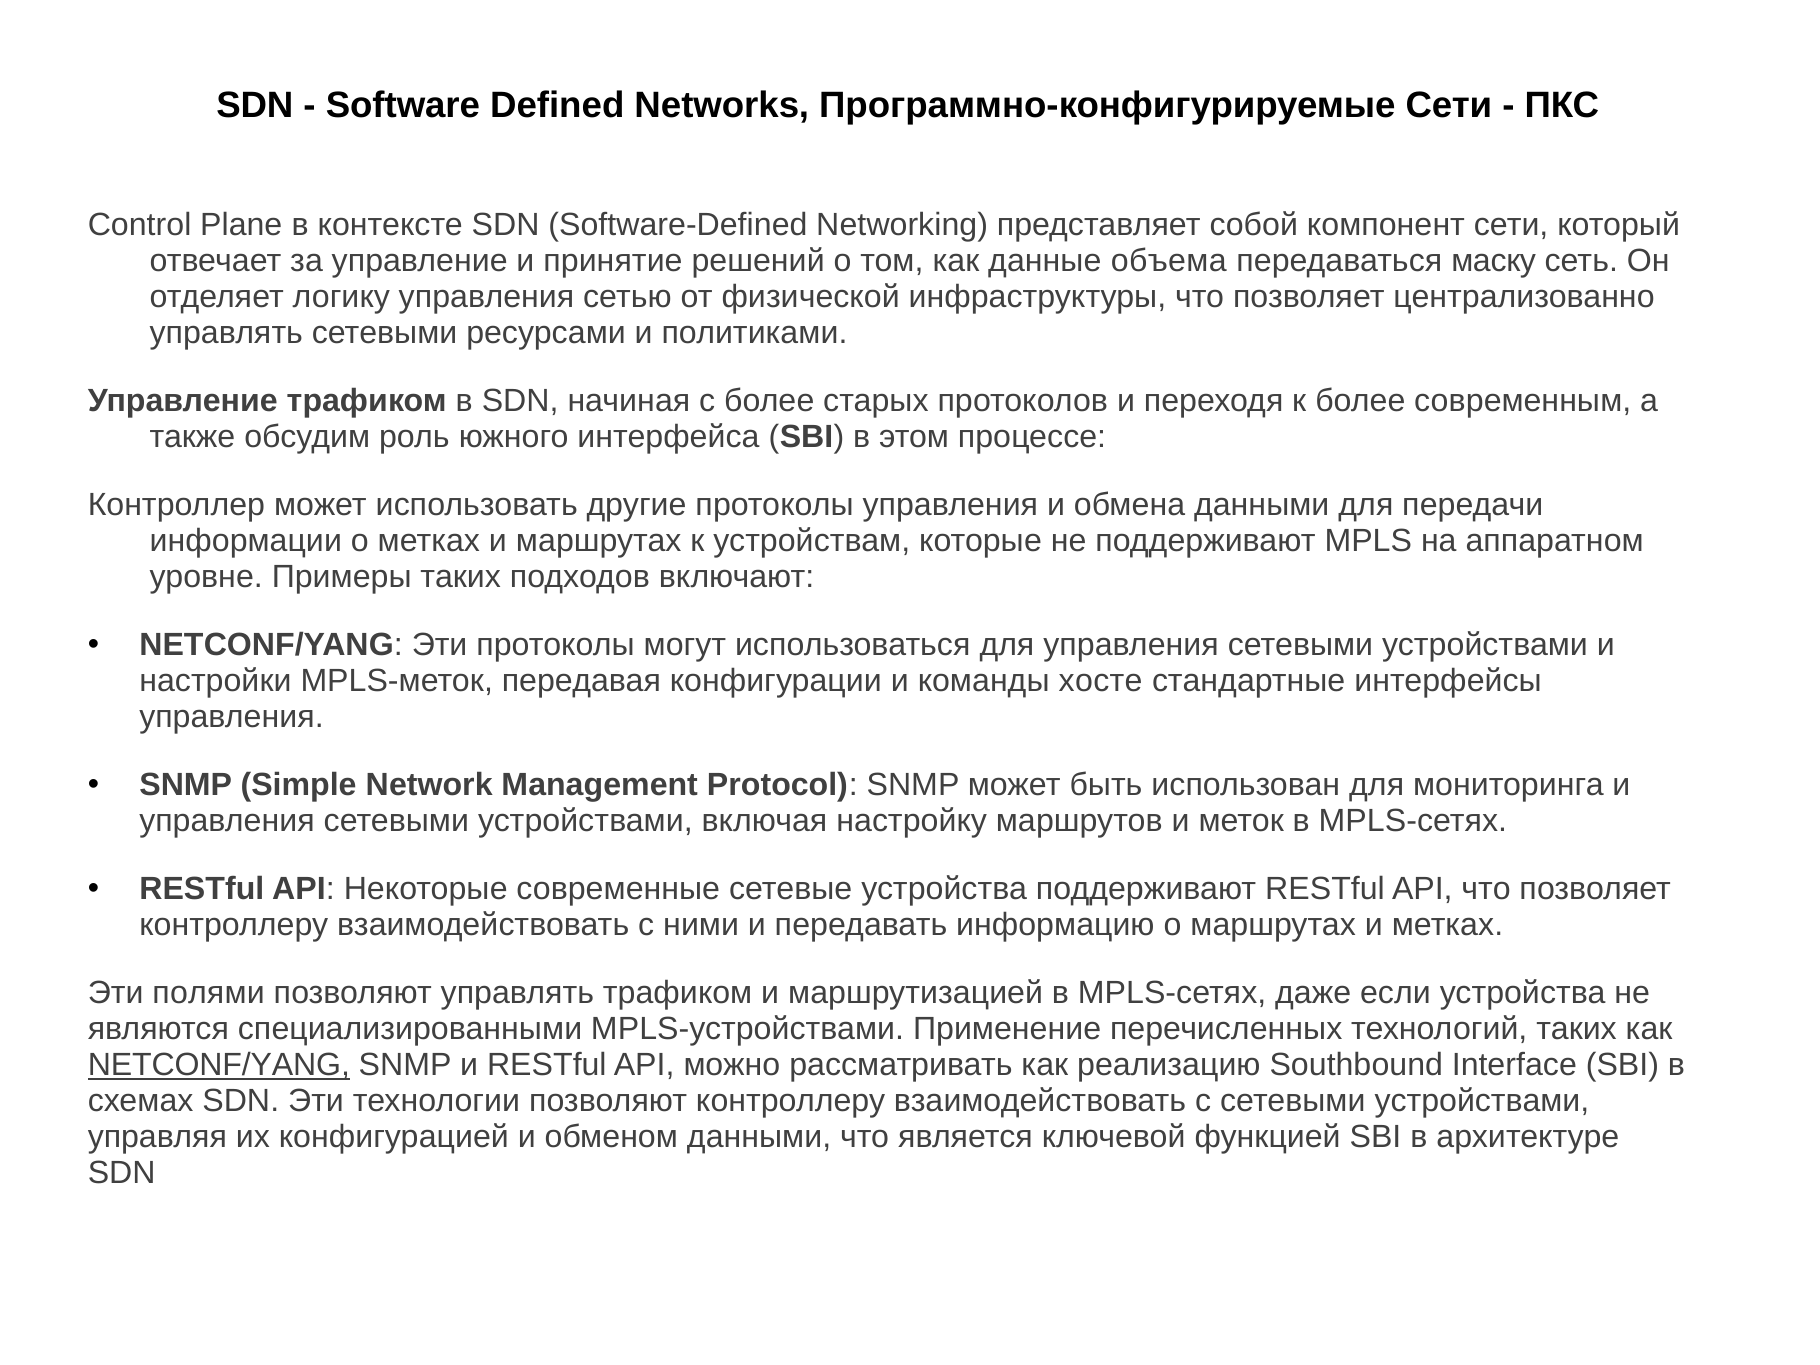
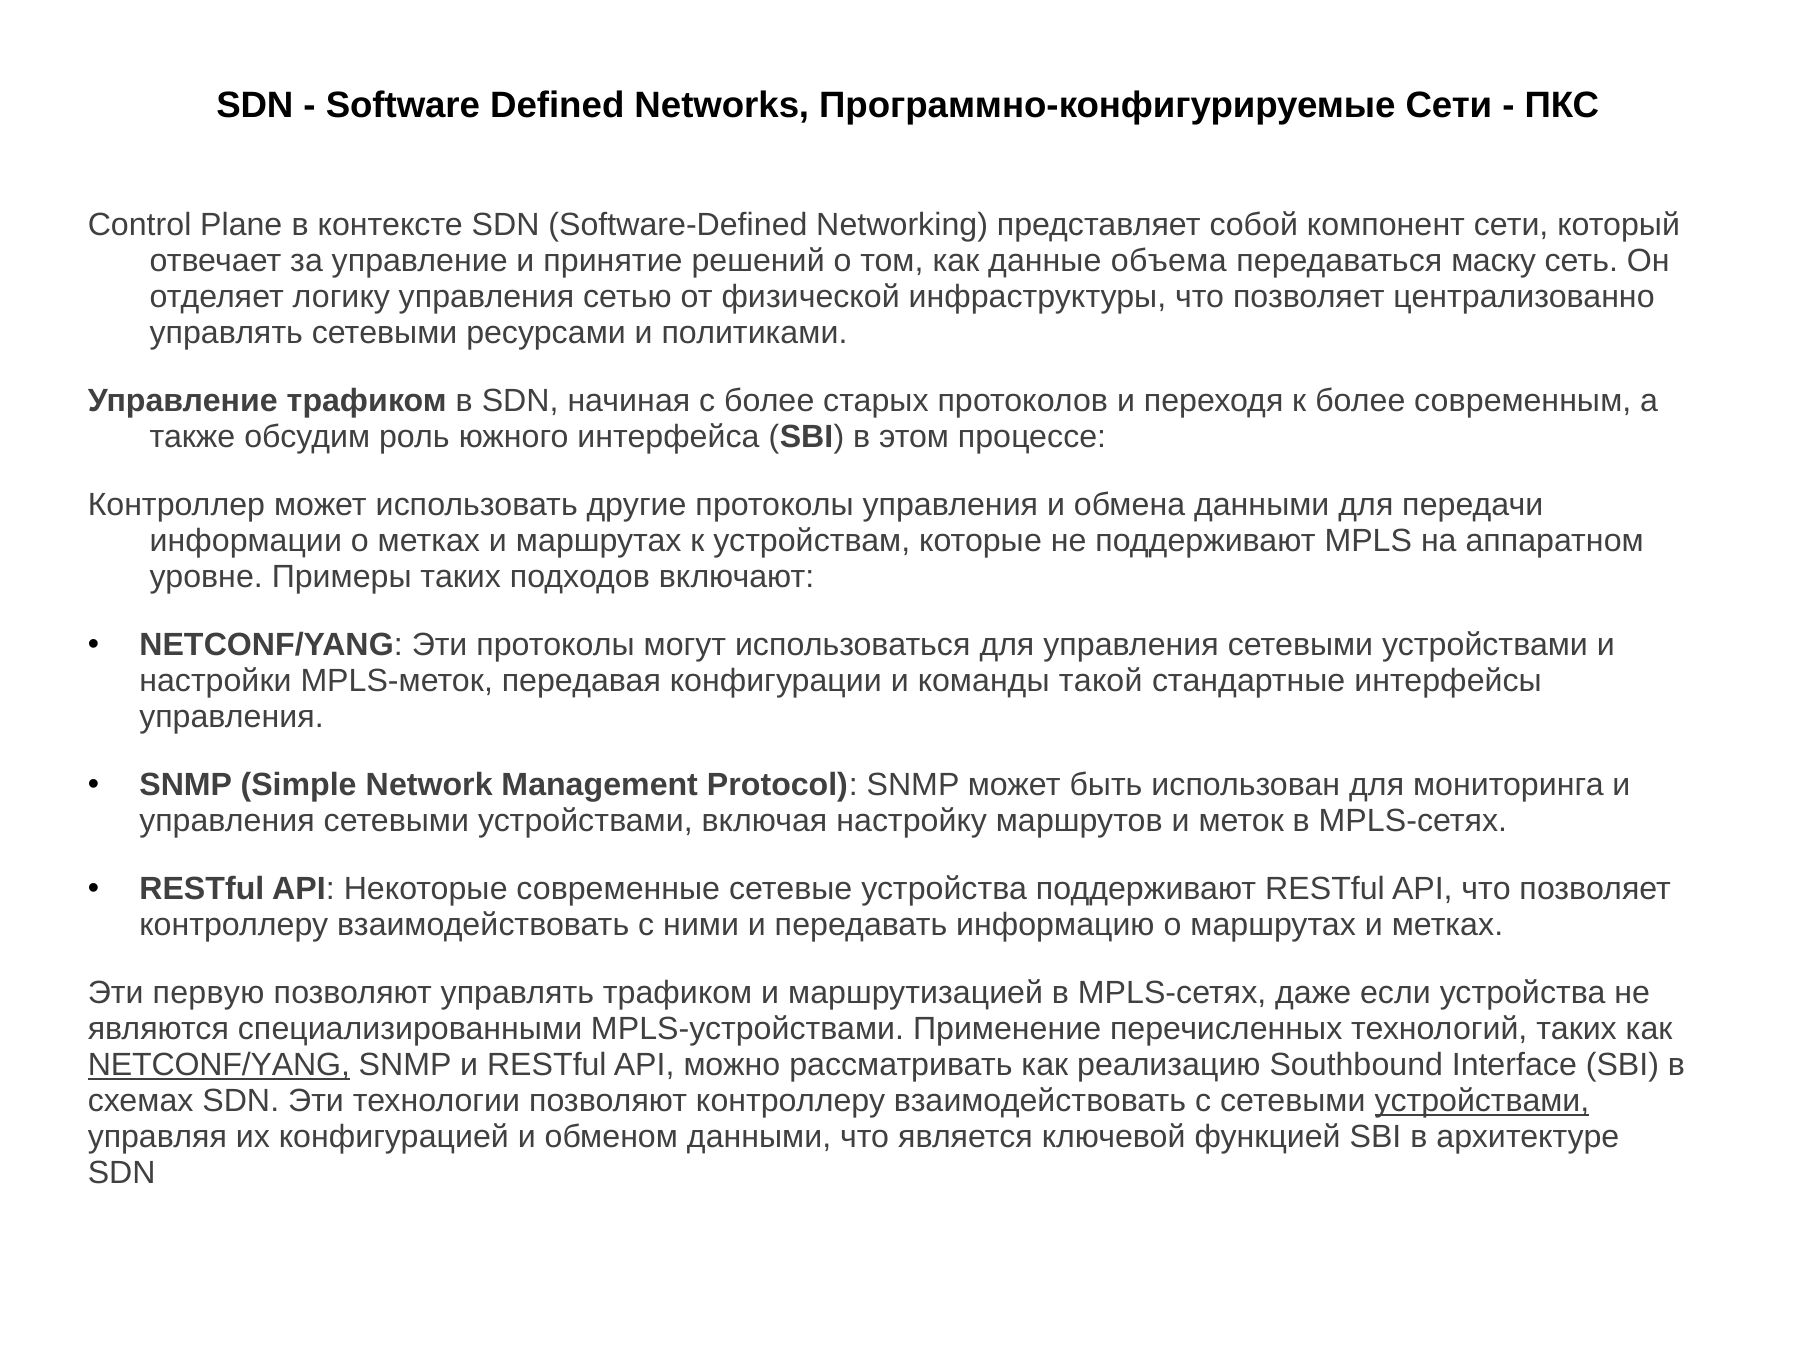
хосте: хосте -> такой (1101, 681)
полями: полями -> первую (209, 993)
устройствами underline: none -> present (1482, 1101)
